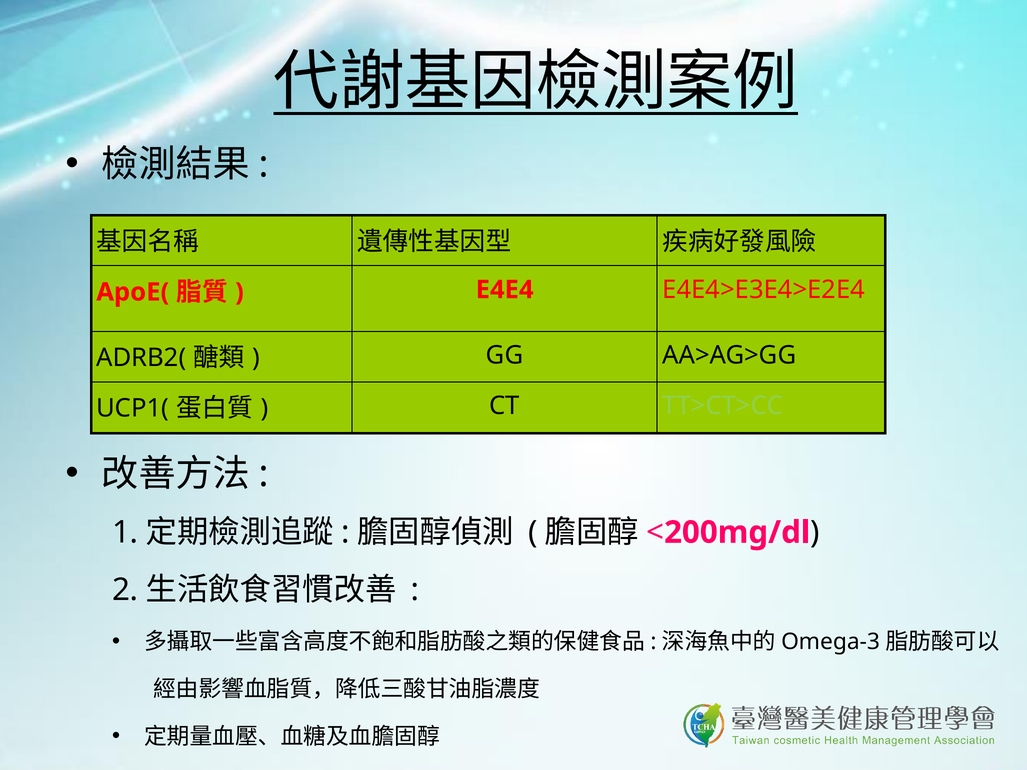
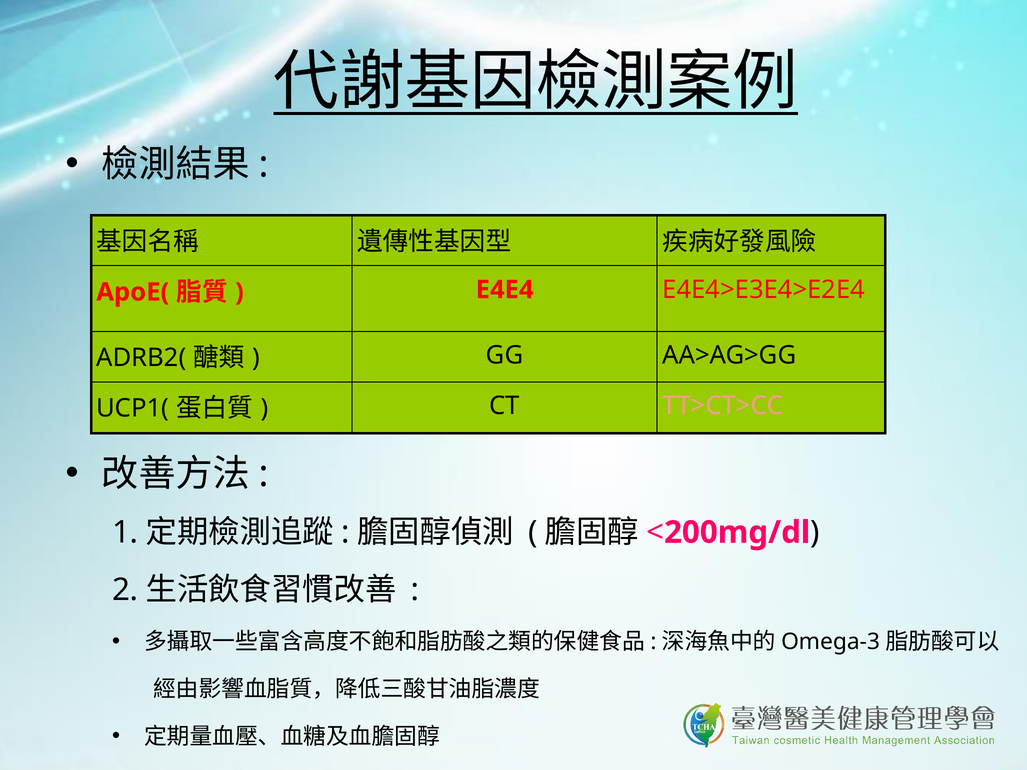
TT>CT>CC colour: light green -> pink (723, 406)
